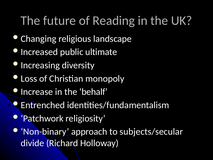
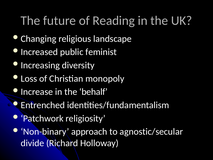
ultimate: ultimate -> feminist (101, 52)
subjects/secular: subjects/secular -> agnostic/secular (151, 131)
